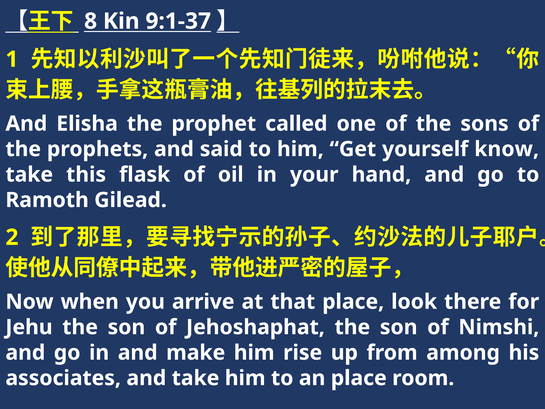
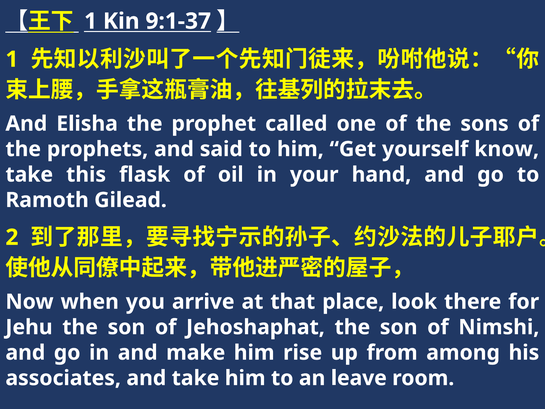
8: 8 -> 1 (91, 21)
an place: place -> leave (359, 378)
